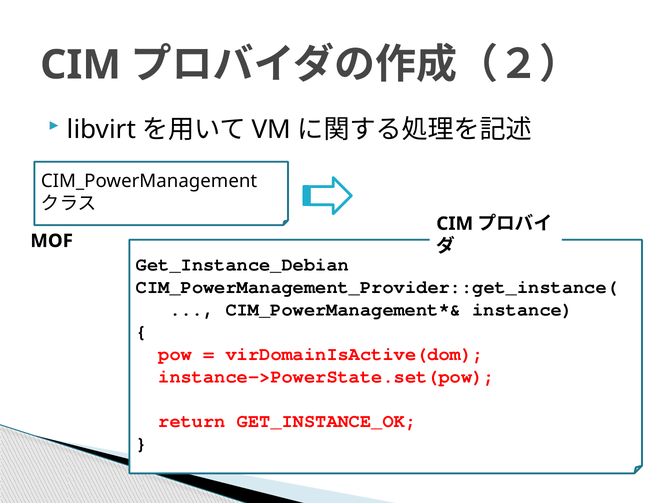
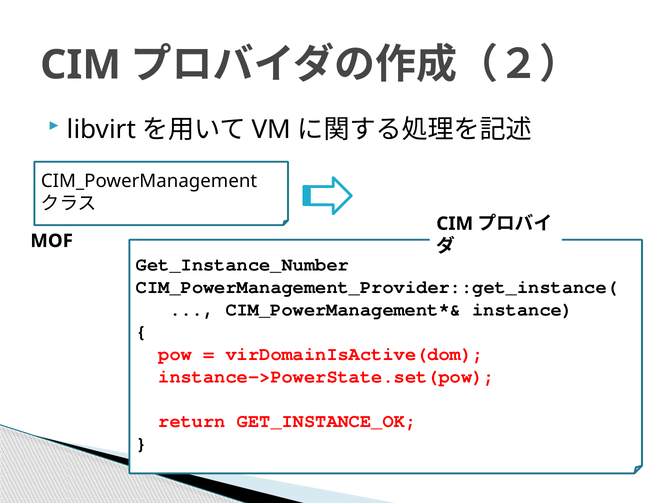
Get_Instance_Debian: Get_Instance_Debian -> Get_Instance_Number (242, 265)
